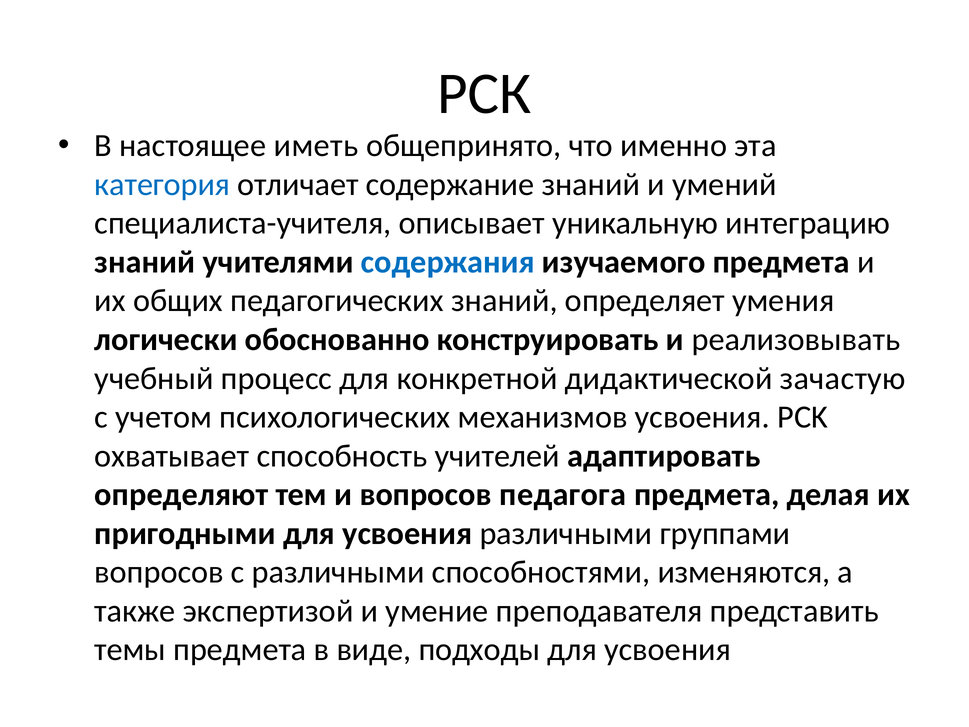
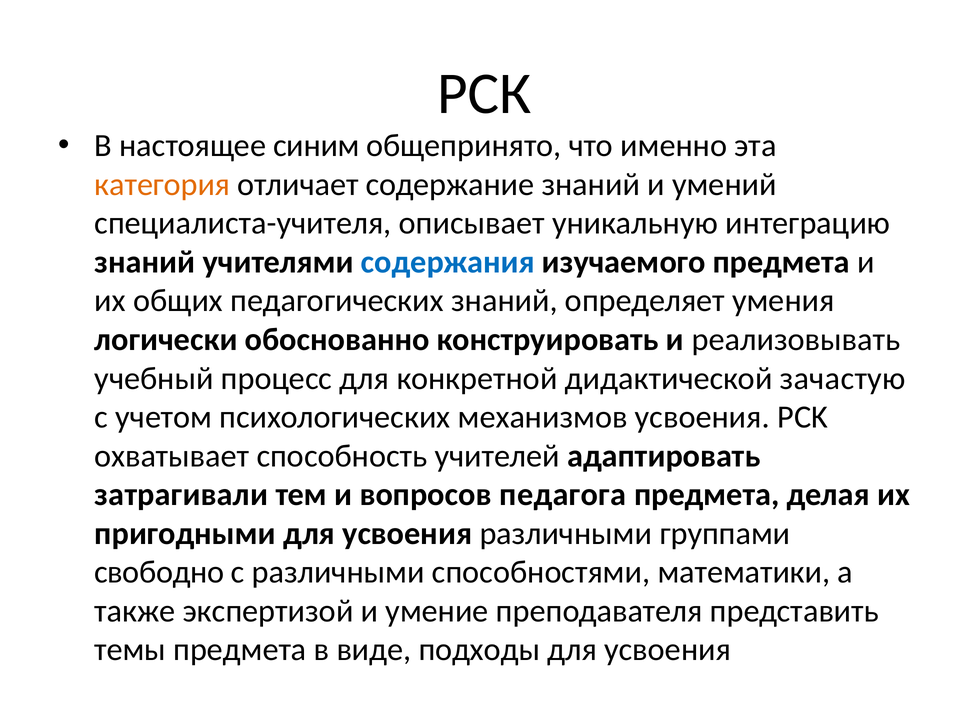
иметь: иметь -> синим (316, 146)
категория colour: blue -> orange (162, 184)
определяют: определяют -> затрагивали (181, 495)
вопросов: вопросов -> свободно (159, 572)
изменяются: изменяются -> математики (744, 572)
